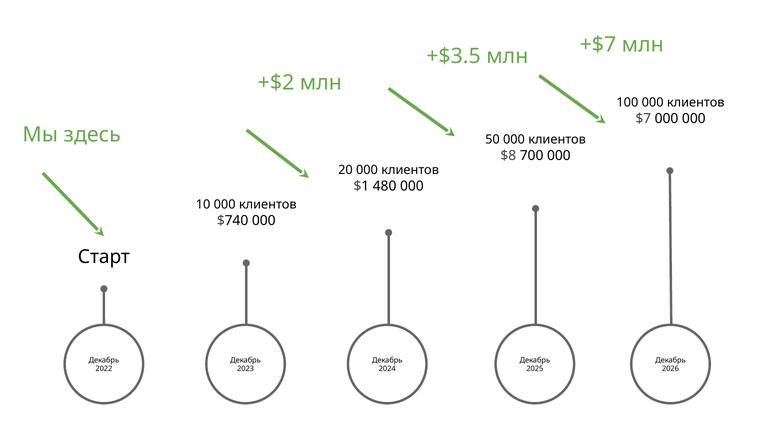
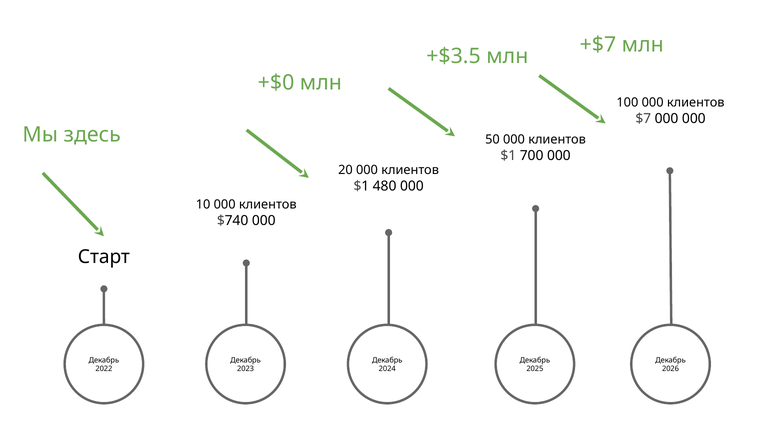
+$2: +$2 -> +$0 (276, 83)
$8: $8 -> $1 (508, 156)
